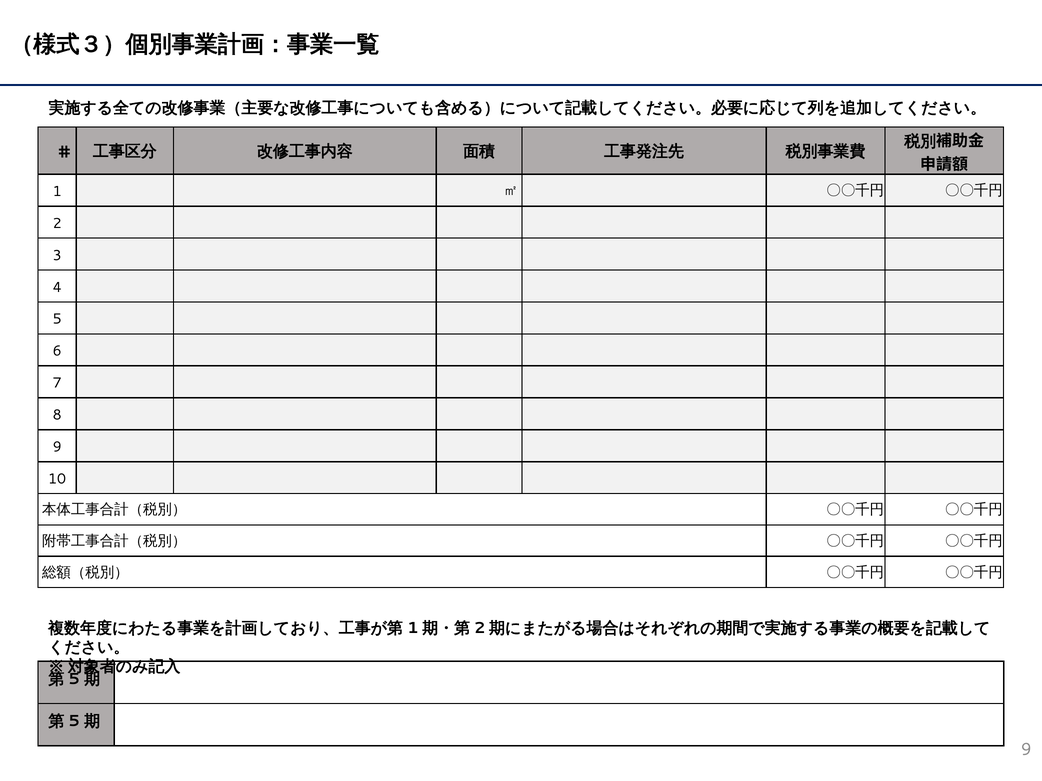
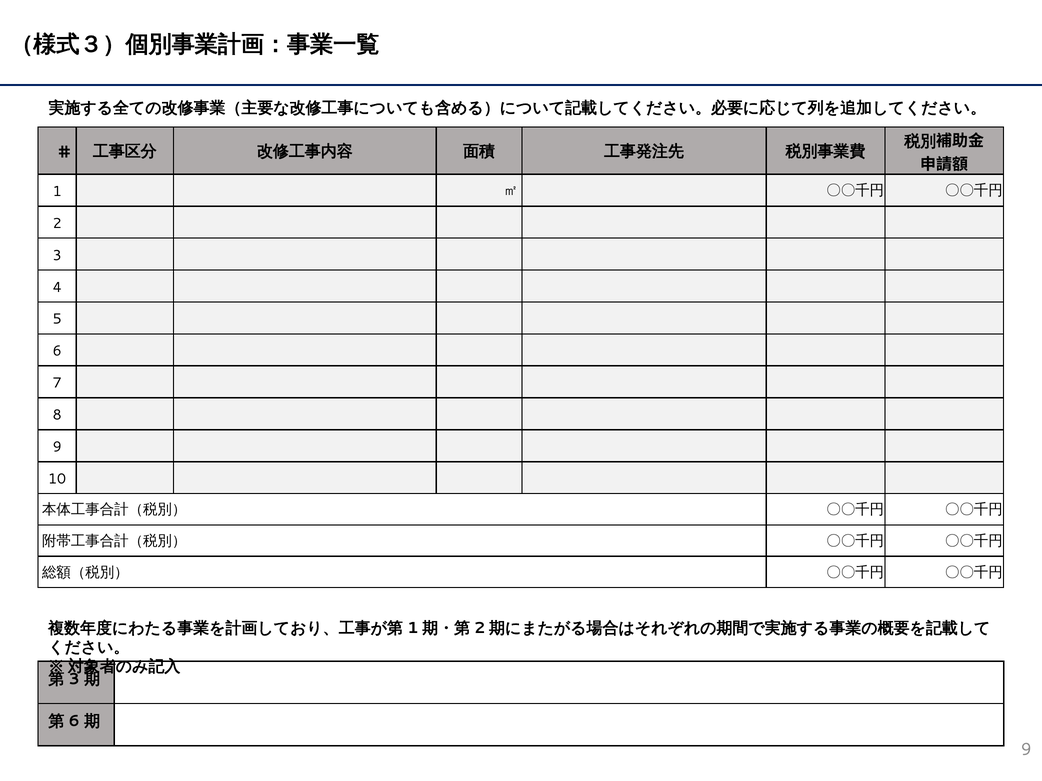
5: 5 -> 3 (74, 679)
5: 5 -> 6 (74, 722)
